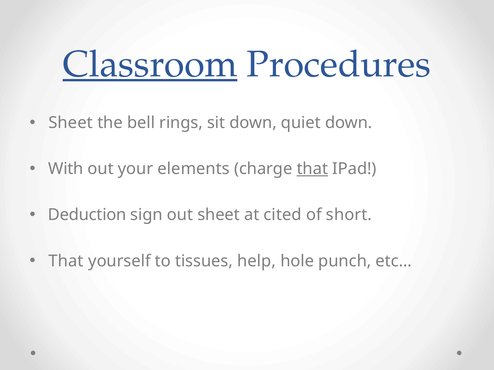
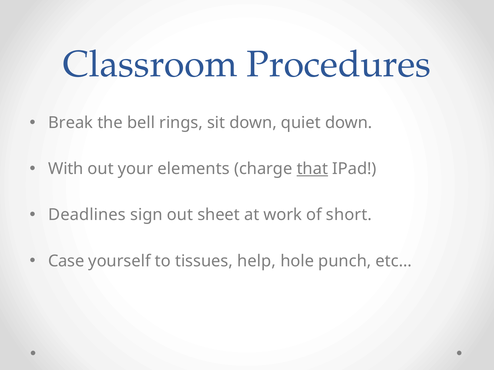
Classroom underline: present -> none (150, 64)
Sheet: Sheet -> Break (71, 123)
Deduction: Deduction -> Deadlines (87, 215)
cited: cited -> work (283, 215)
That: That -> Case (66, 261)
